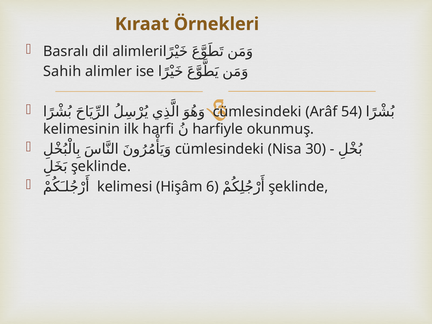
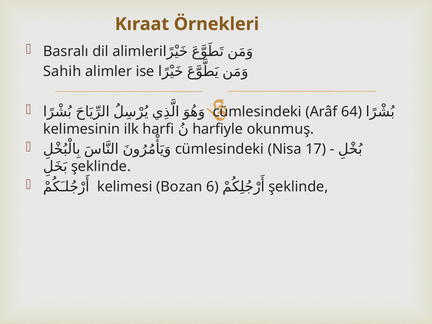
54: 54 -> 64 (352, 112)
30: 30 -> 17 (316, 149)
Hişâm: Hişâm -> Bozan (179, 187)
